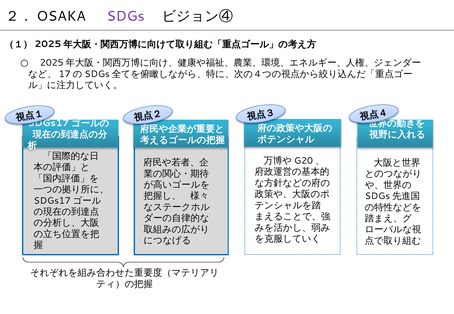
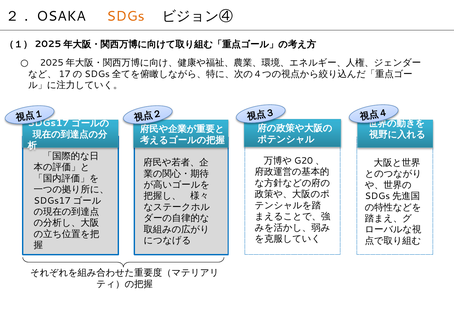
SDGs colour: purple -> orange (126, 16)
